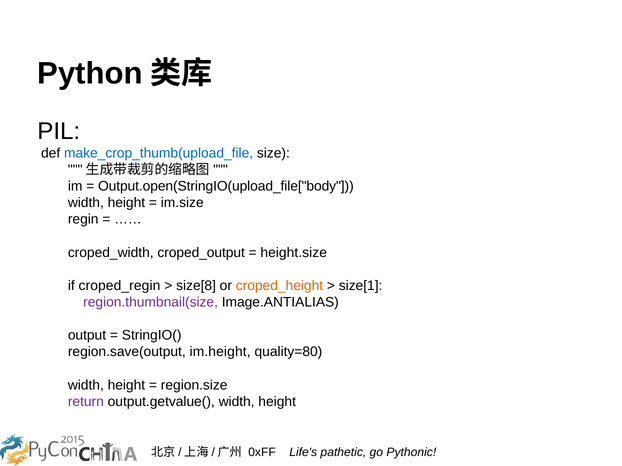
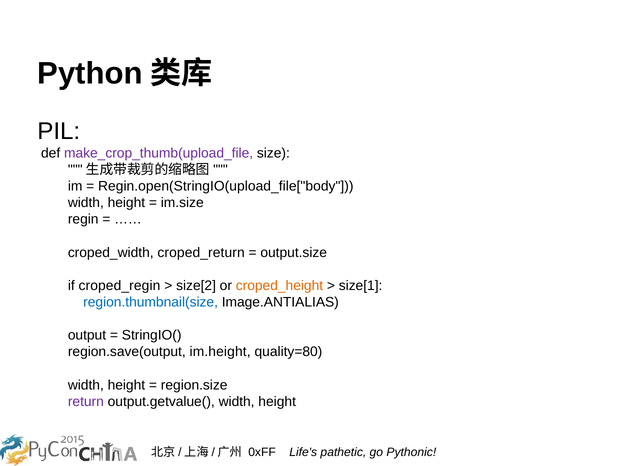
make_crop_thumb(upload_file colour: blue -> purple (159, 153)
Output.open(StringIO(upload_file["body: Output.open(StringIO(upload_file["body -> Regin.open(StringIO(upload_file["body (226, 187)
croped_output: croped_output -> croped_return (201, 253)
height.size: height.size -> output.size (294, 253)
size[8: size[8 -> size[2 (196, 286)
region.thumbnail(size colour: purple -> blue (151, 303)
